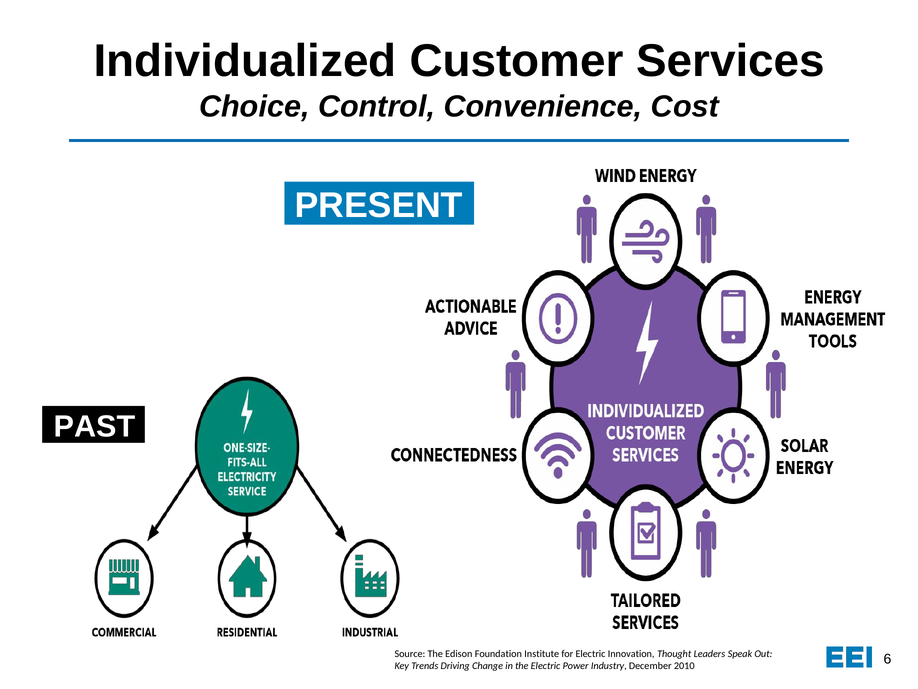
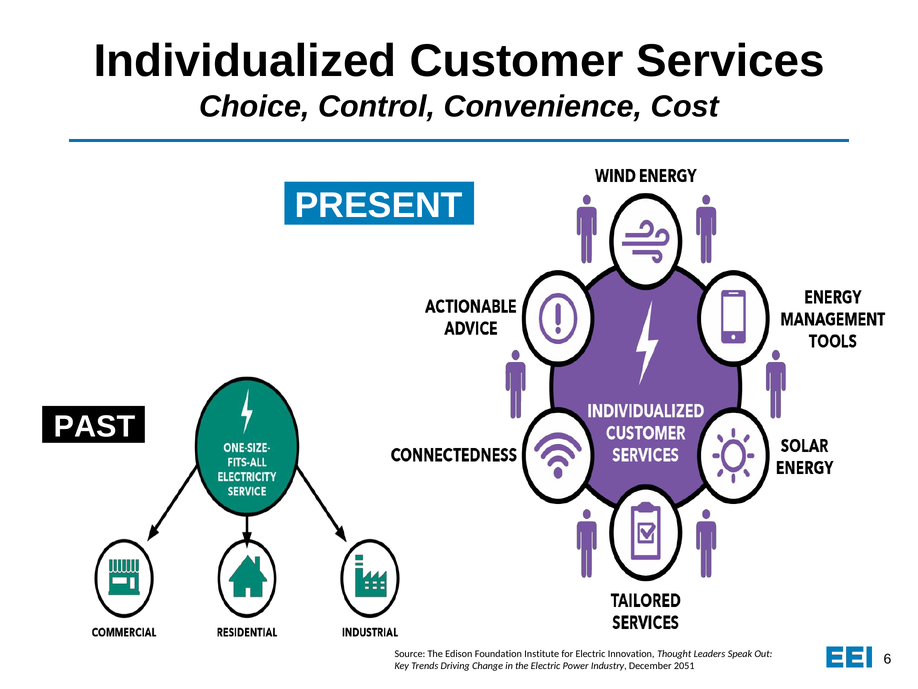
2010: 2010 -> 2051 (684, 666)
